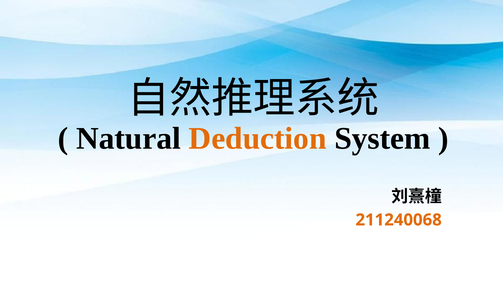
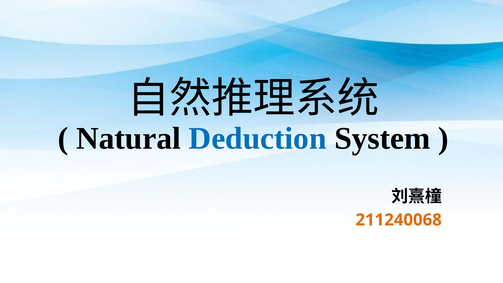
Deduction colour: orange -> blue (258, 138)
